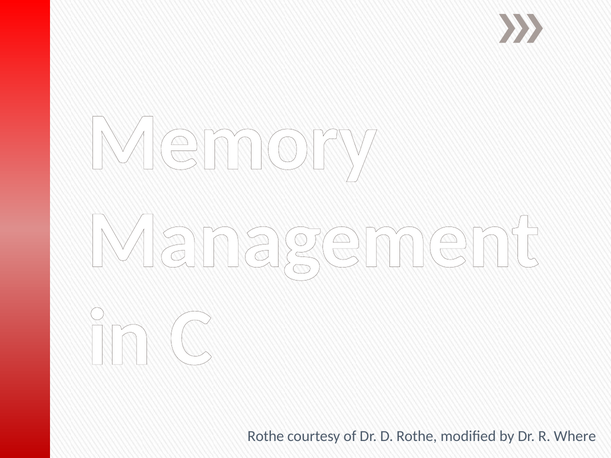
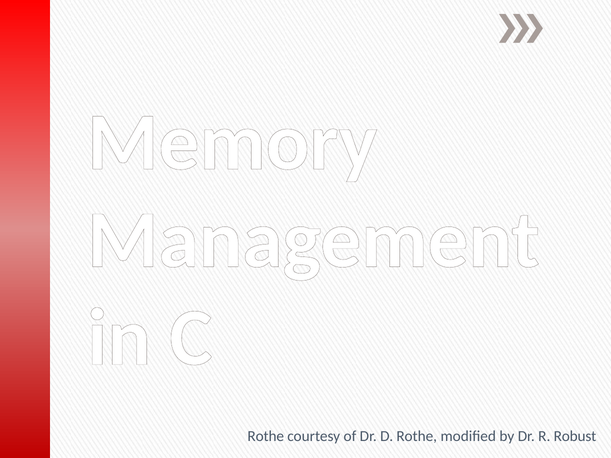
Where: Where -> Robust (575, 436)
